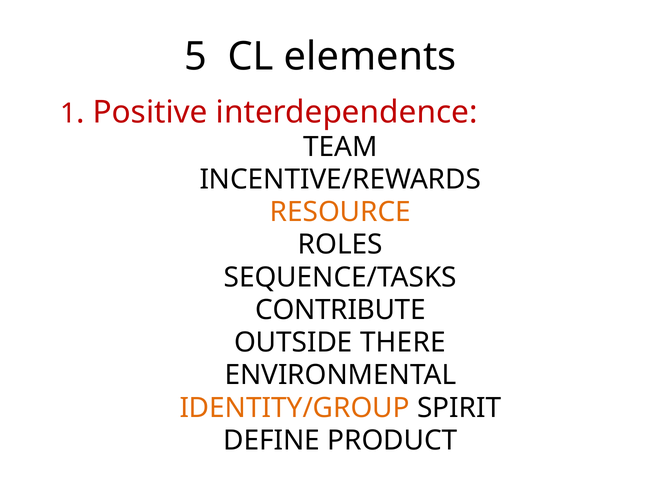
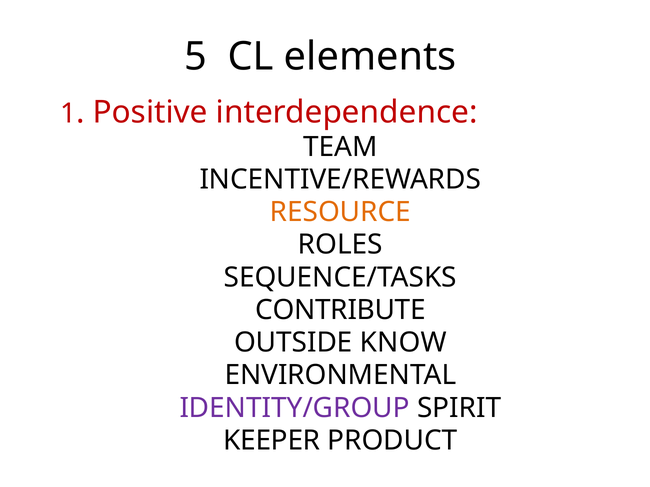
THERE: THERE -> KNOW (403, 343)
IDENTITY/GROUP colour: orange -> purple (295, 408)
DEFINE: DEFINE -> KEEPER (272, 441)
